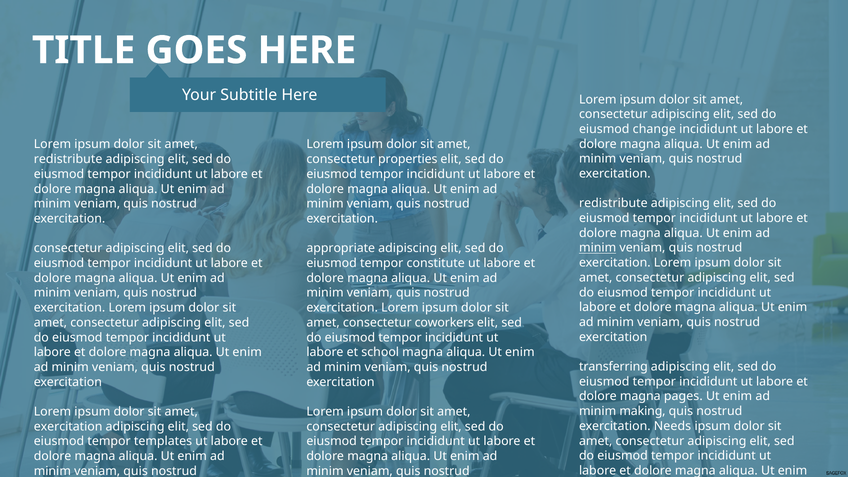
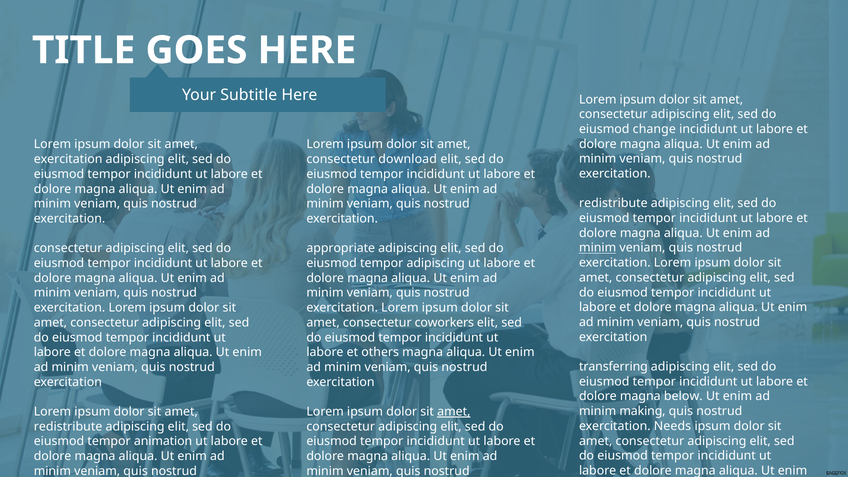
redistribute: redistribute -> exercitation (68, 159)
properties: properties -> download (408, 159)
tempor constitute: constitute -> adipiscing (436, 263)
school: school -> others (380, 352)
pages: pages -> below (683, 396)
amet underline: none -> present (454, 412)
exercitation: exercitation -> redistribute (68, 427)
templates: templates -> animation (163, 441)
